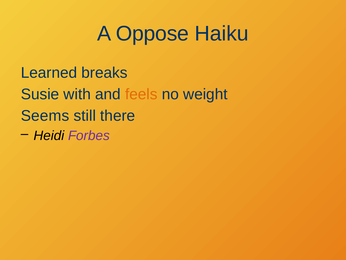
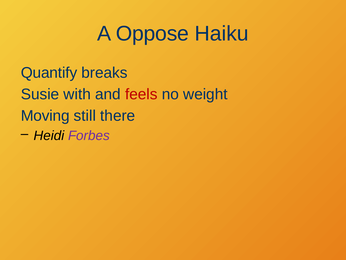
Learned: Learned -> Quantify (49, 73)
feels colour: orange -> red (141, 94)
Seems: Seems -> Moving (45, 116)
